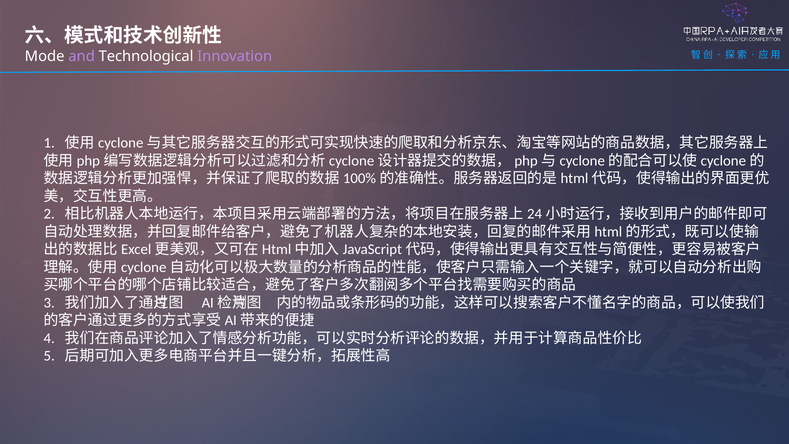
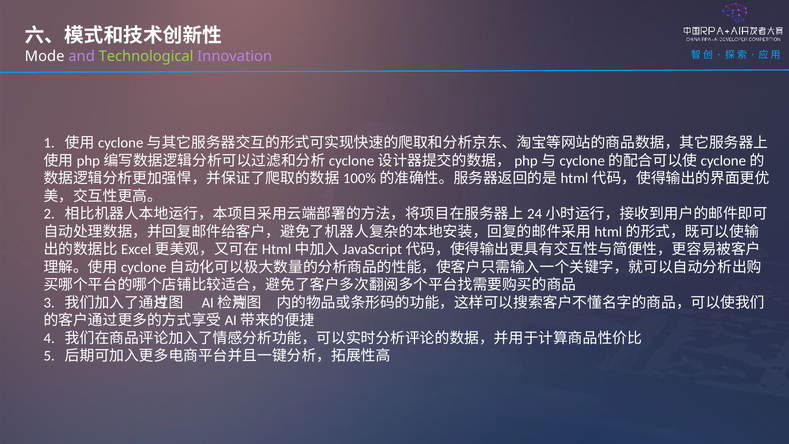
Technological colour: white -> light green (146, 56)
